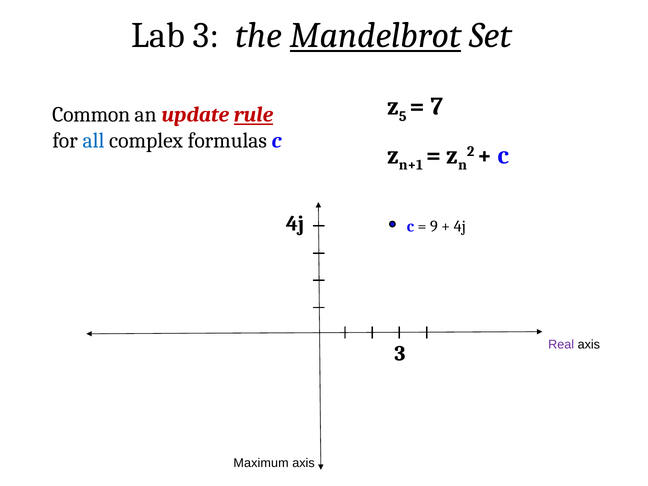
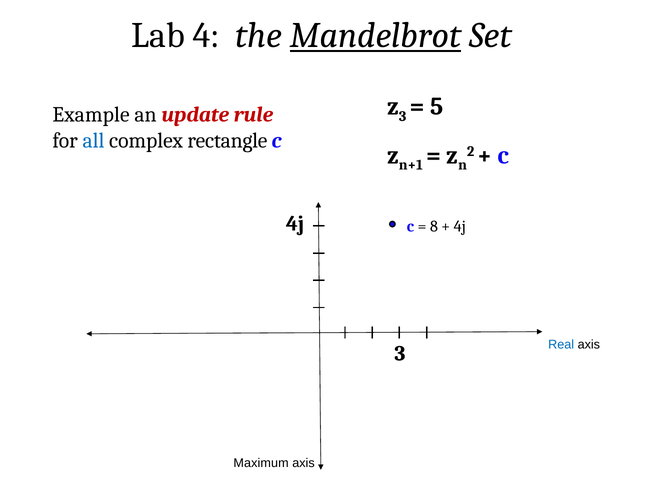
Lab 3: 3 -> 4 (206, 35)
5: 5 -> 3 (403, 116)
7: 7 -> 5 (437, 106)
Common: Common -> Example (91, 115)
rule underline: present -> none (253, 115)
formulas: formulas -> rectangle (227, 141)
9: 9 -> 8 (434, 226)
Real colour: purple -> blue (561, 344)
